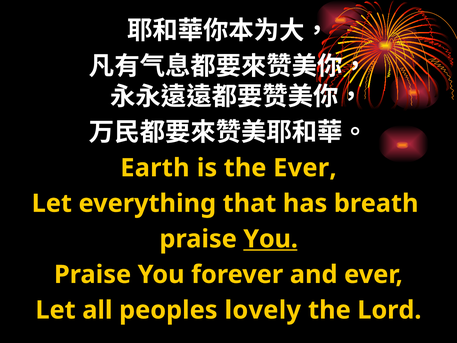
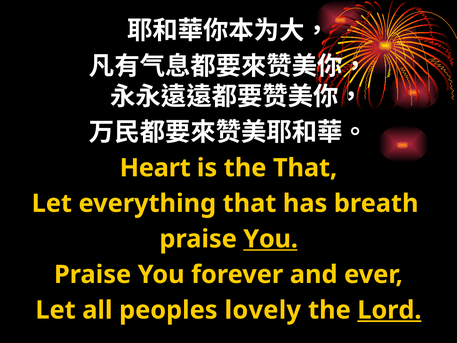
Earth: Earth -> Heart (155, 168)
the Ever: Ever -> That (305, 168)
Lord underline: none -> present (389, 310)
